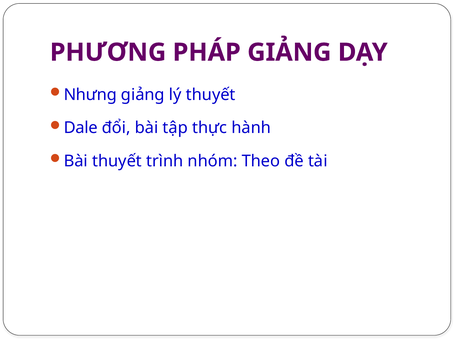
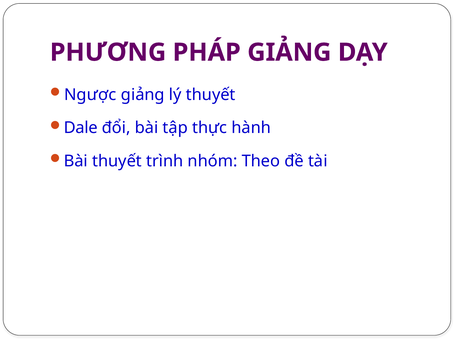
Nhưng: Nhưng -> Ngược (90, 95)
